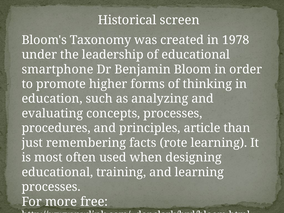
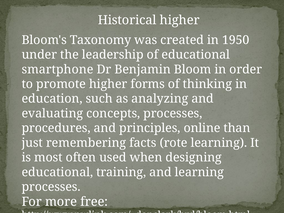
Historical screen: screen -> higher (180, 20)
1978: 1978 -> 1950 (236, 40)
article: article -> online (202, 128)
